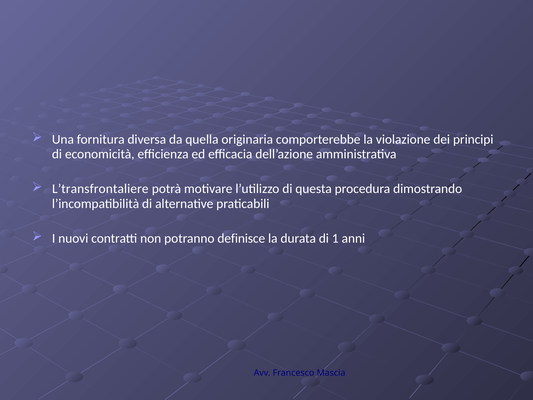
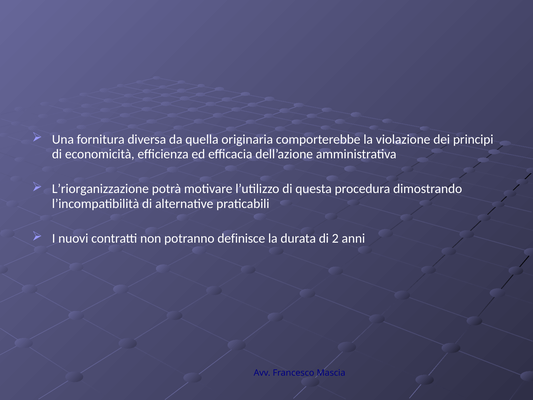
L’transfrontaliere: L’transfrontaliere -> L’riorganizzazione (100, 189)
1: 1 -> 2 (335, 238)
